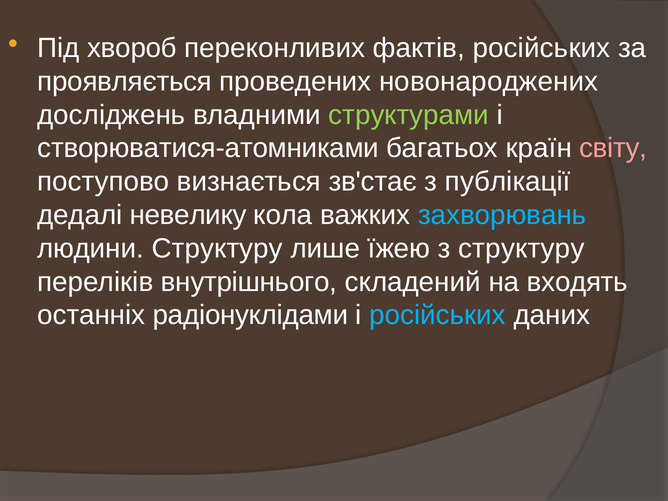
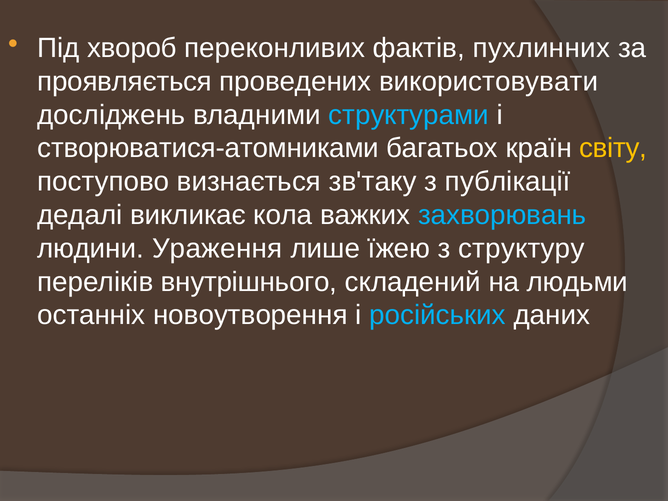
фактів російських: російських -> пухлинних (541, 48)
новонароджених: новонароджених -> використовувати (489, 81)
структурами colour: light green -> light blue (409, 115)
світу colour: pink -> yellow (613, 148)
зв'стає: зв'стає -> зв'таку (373, 182)
невелику: невелику -> викликає (188, 215)
людини Структуру: Структуру -> Ураження (217, 248)
входять: входять -> людьми (577, 282)
радіонуклідами: радіонуклідами -> новоутворення (250, 315)
